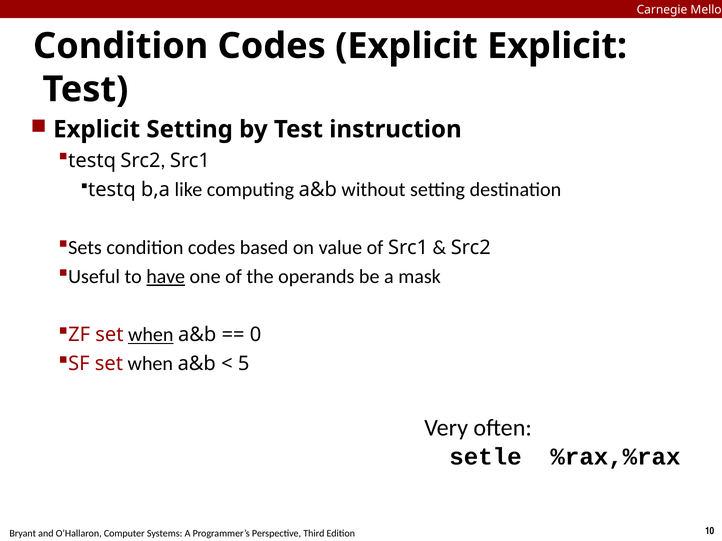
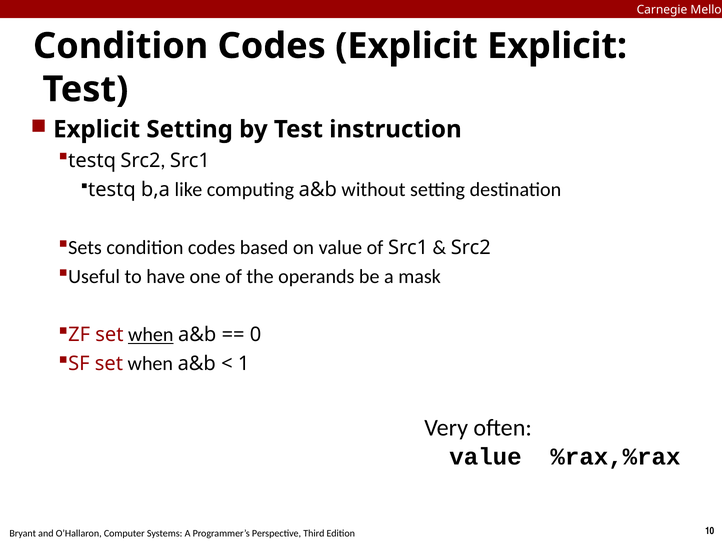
have underline: present -> none (166, 277)
5: 5 -> 1 (244, 364)
setle: setle -> value (485, 457)
